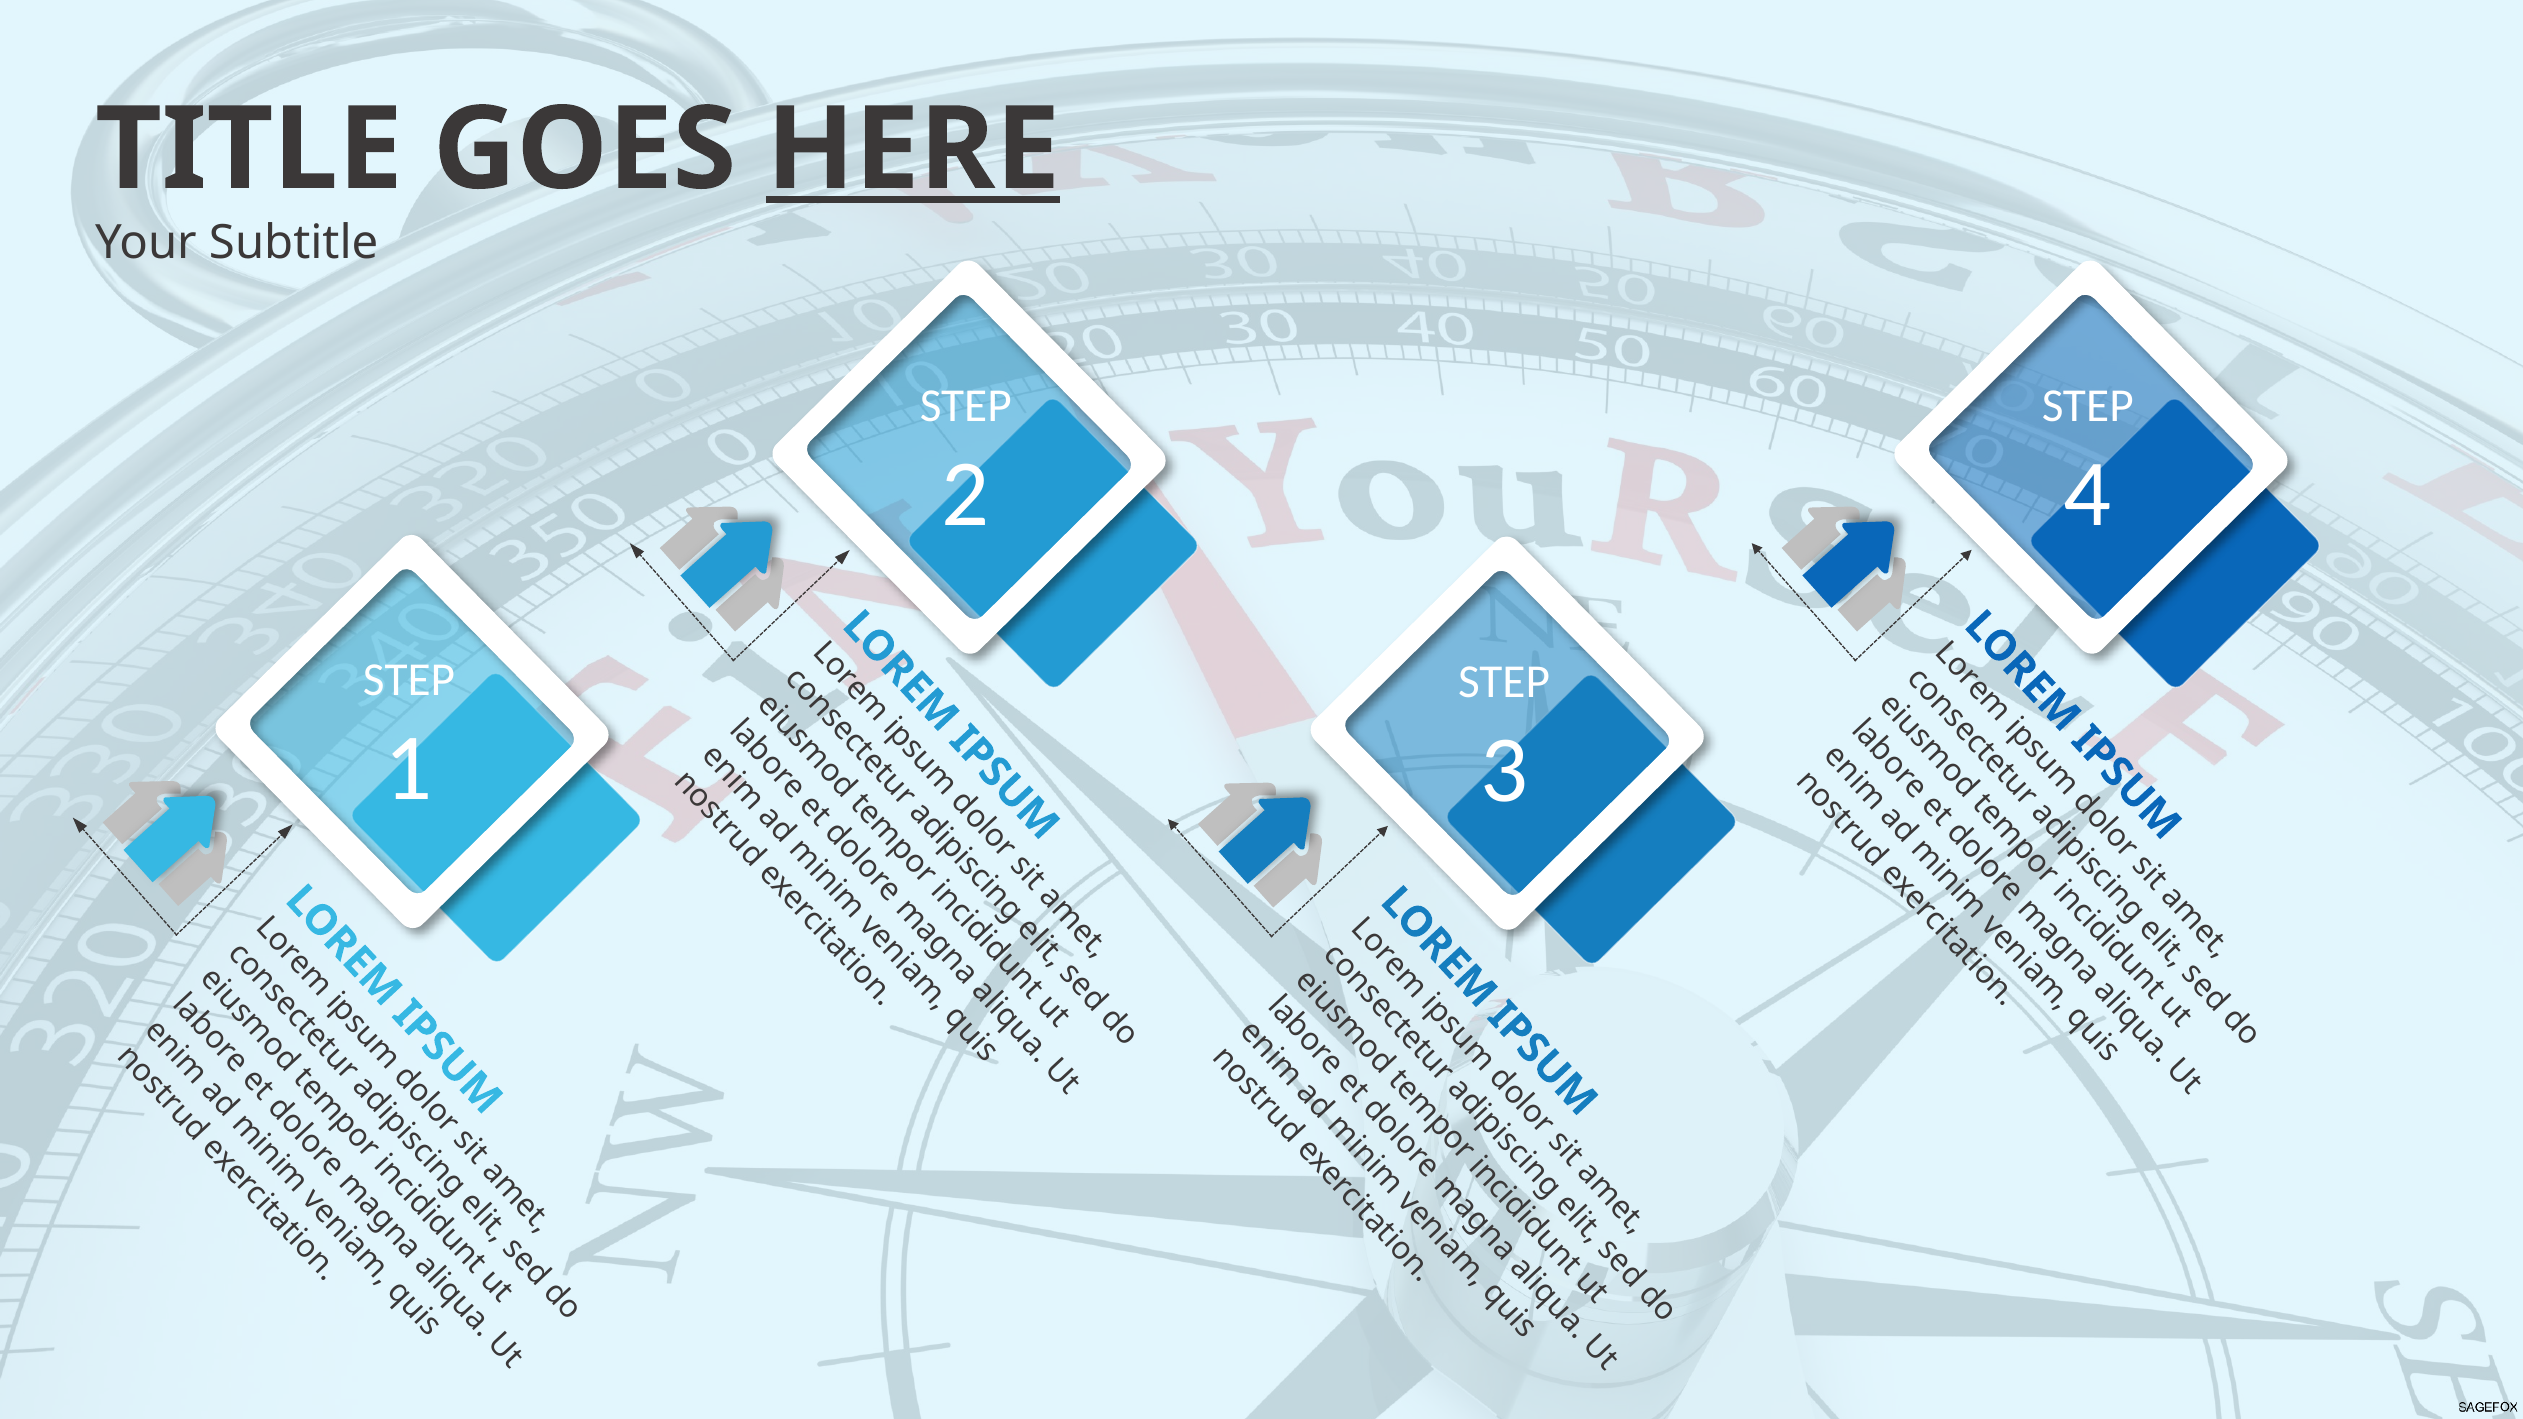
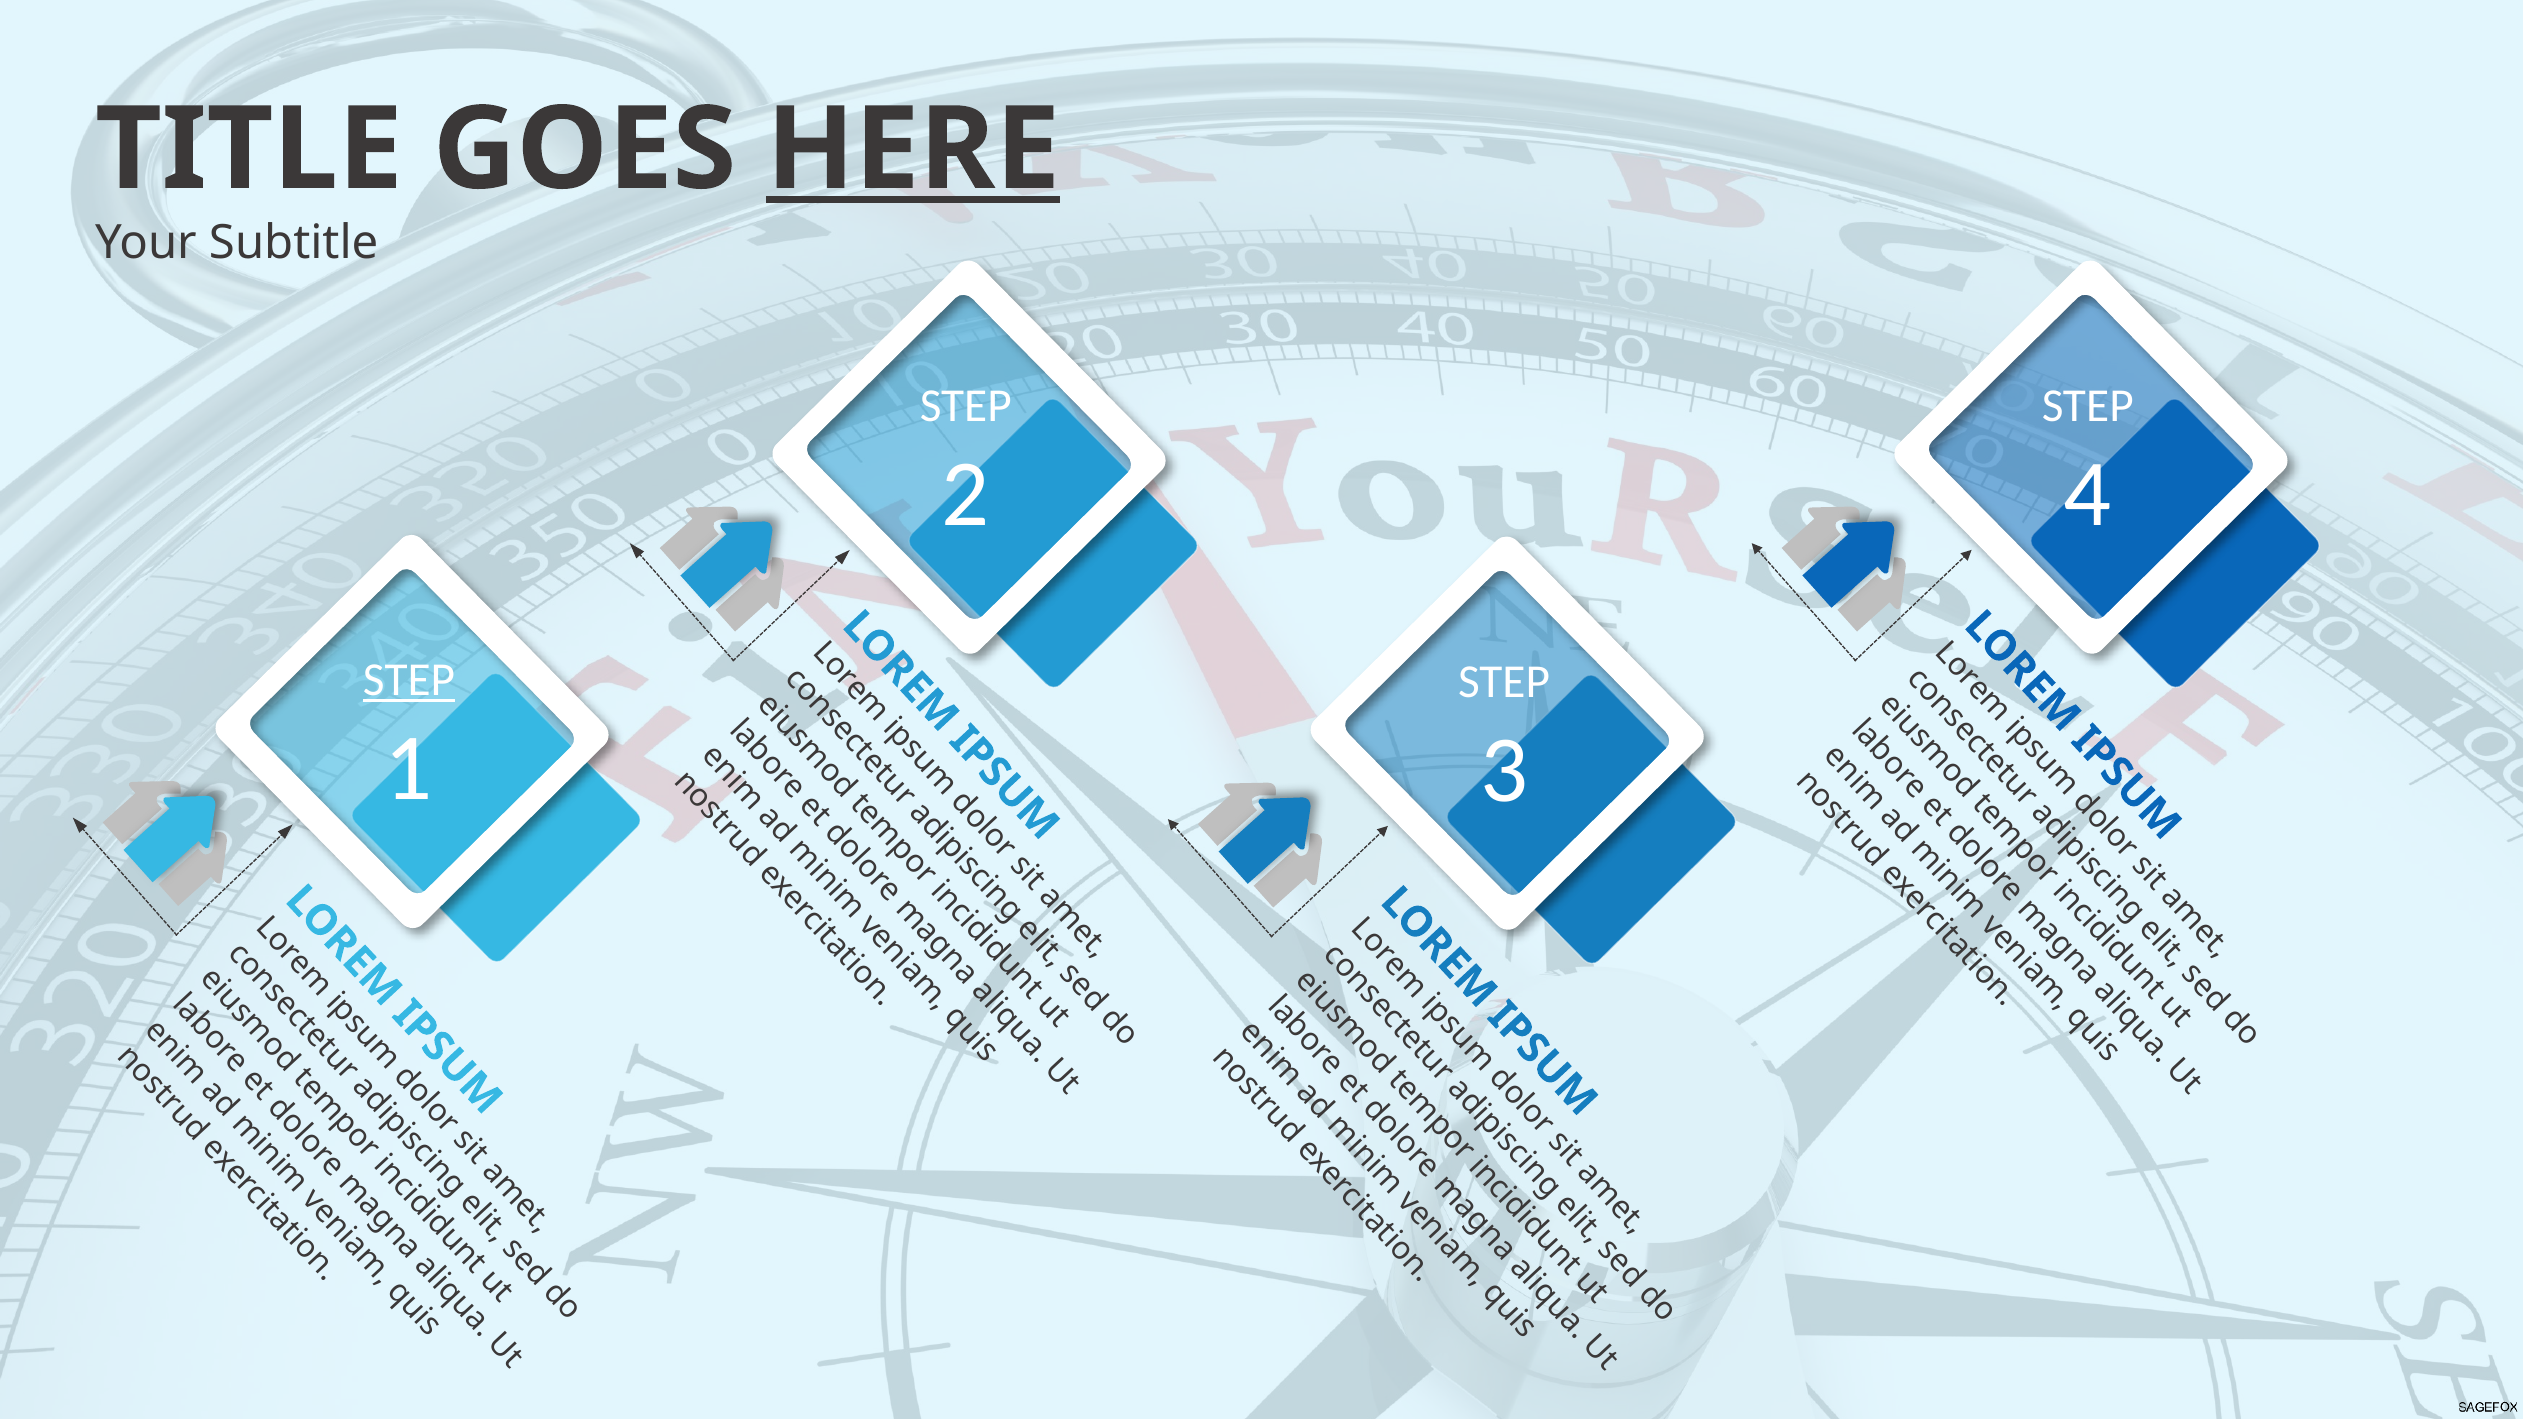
STEP underline: none -> present (409, 680)
